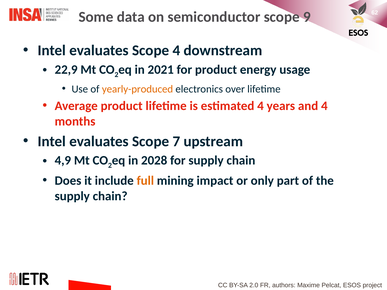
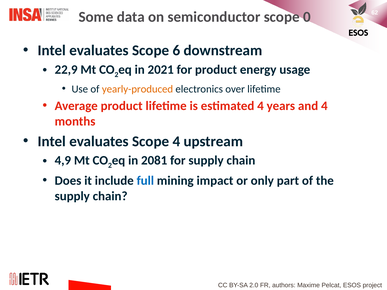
9: 9 -> 0 (307, 17)
Scope 4: 4 -> 6 (176, 50)
Scope 7: 7 -> 4 (176, 141)
2028: 2028 -> 2081 (154, 161)
full colour: orange -> blue (145, 181)
